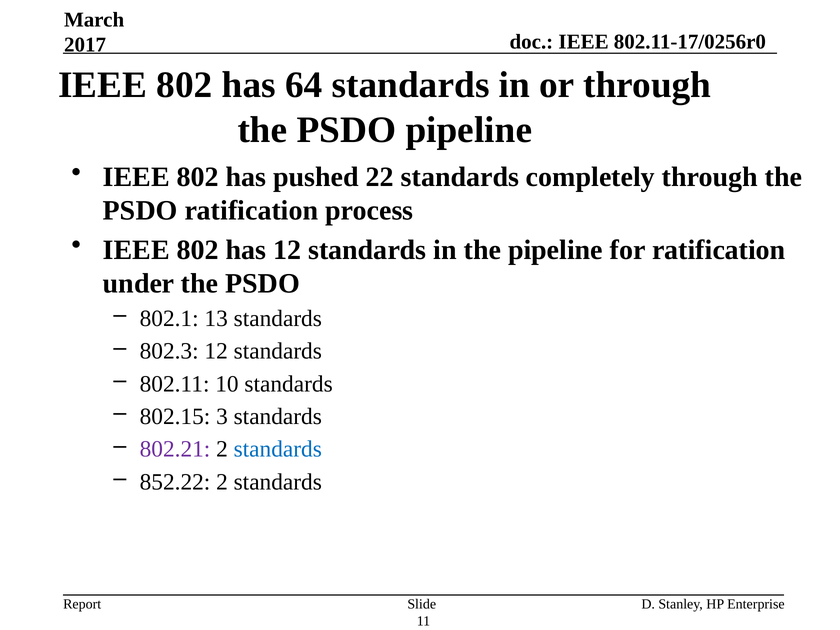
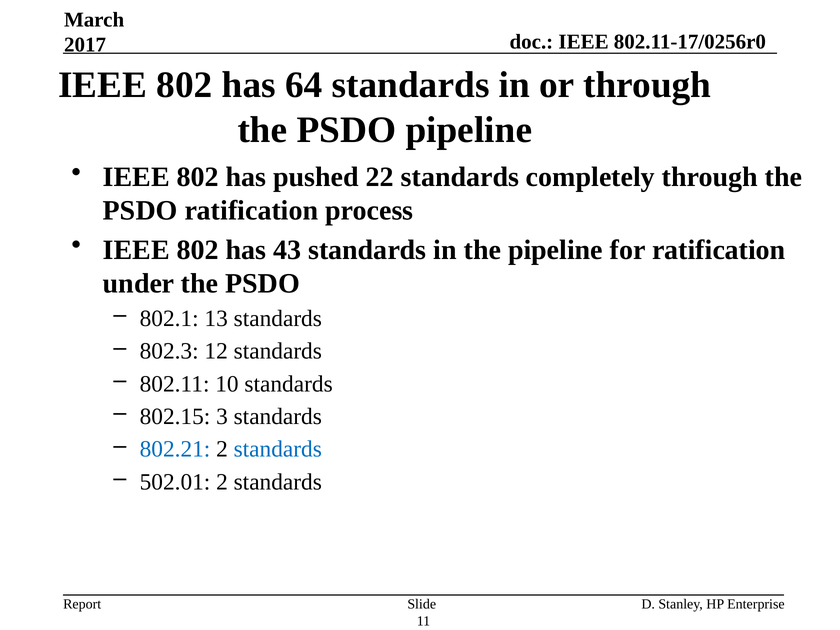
has 12: 12 -> 43 (287, 250)
802.21 colour: purple -> blue (175, 449)
852.22: 852.22 -> 502.01 (175, 482)
